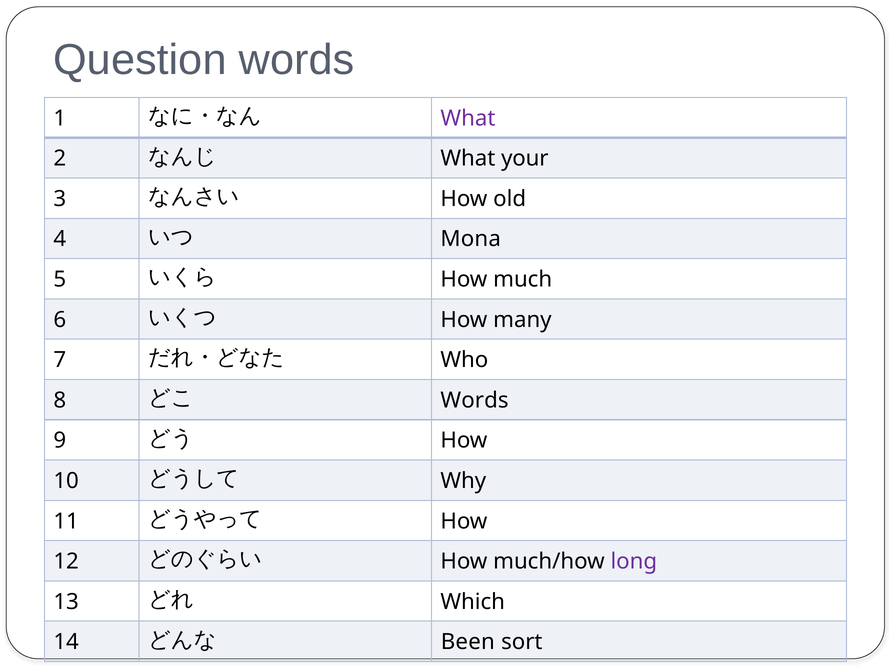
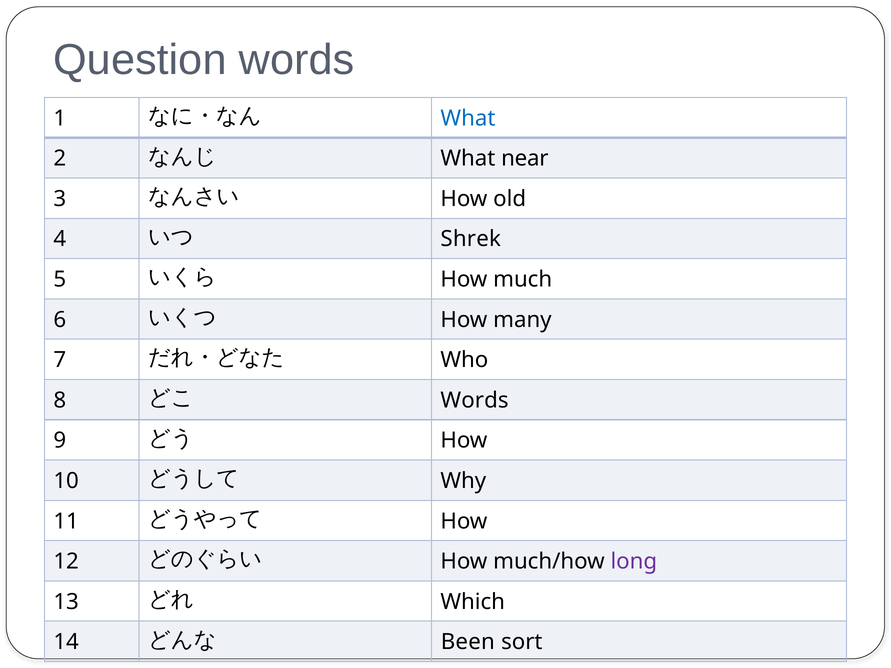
What colour: purple -> blue (468, 118)
your: your -> near (525, 159)
Mona: Mona -> Shrek (471, 239)
